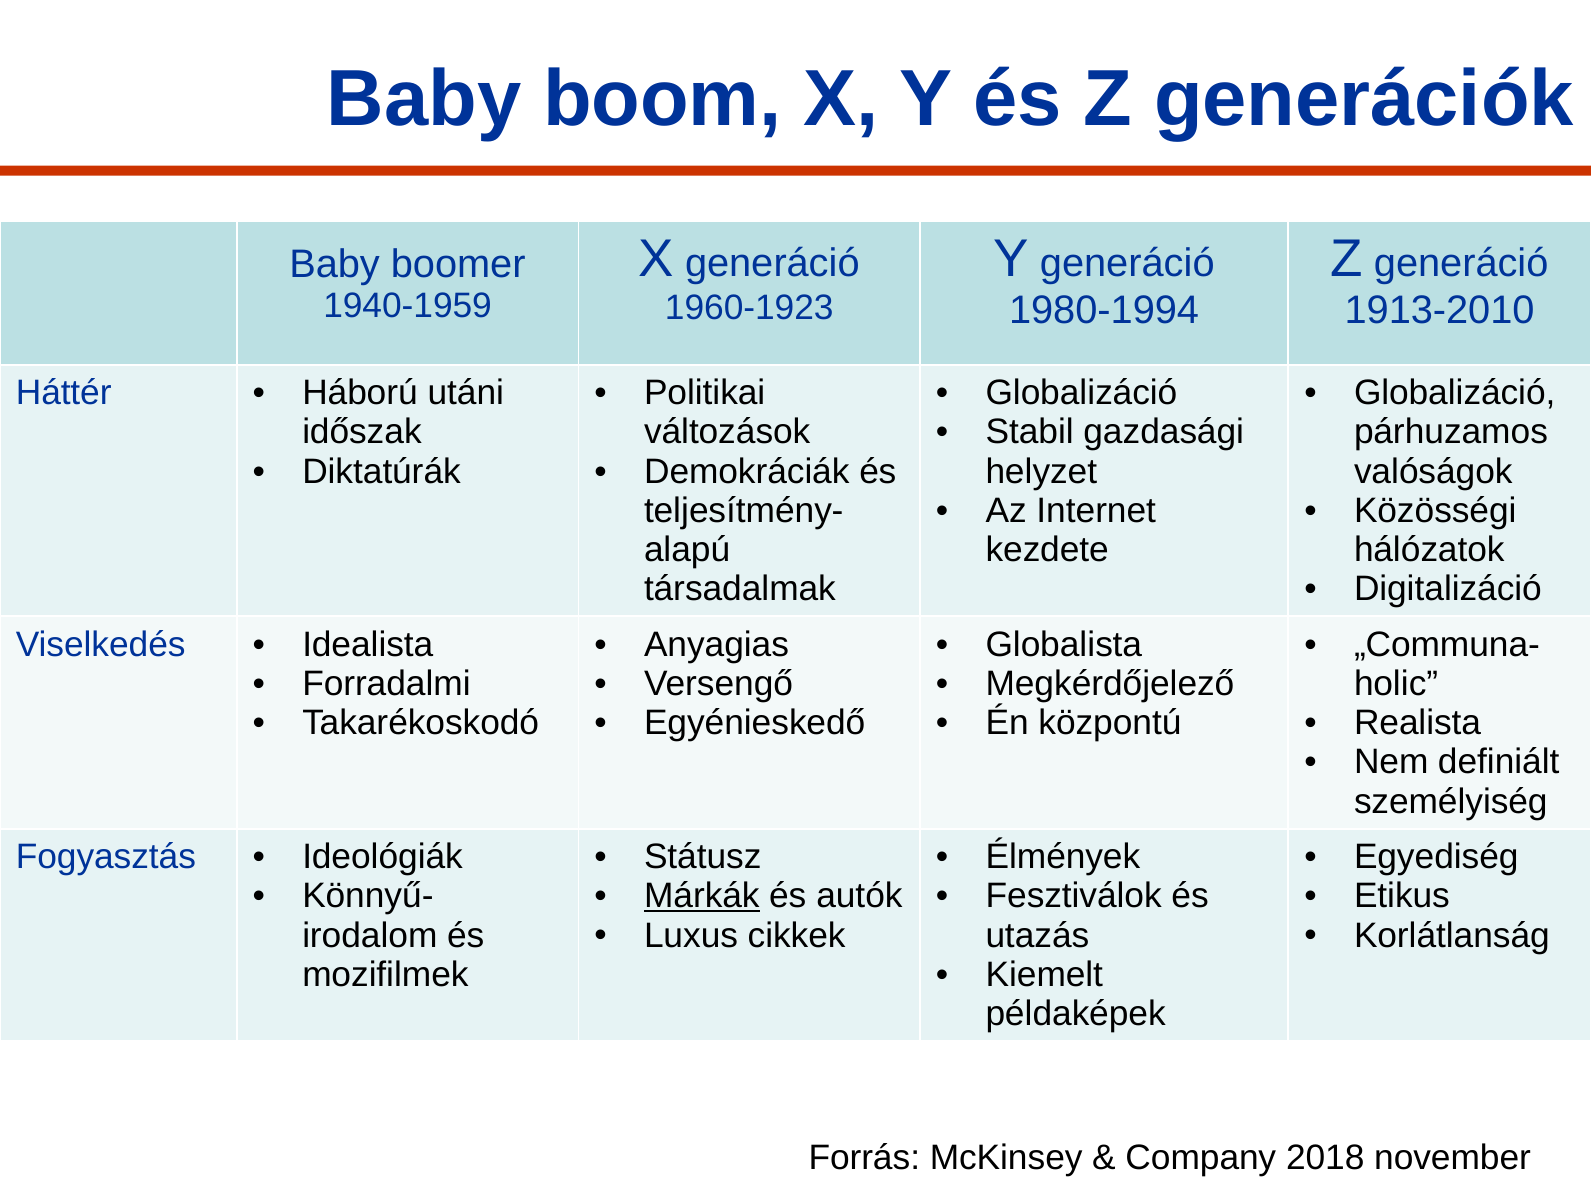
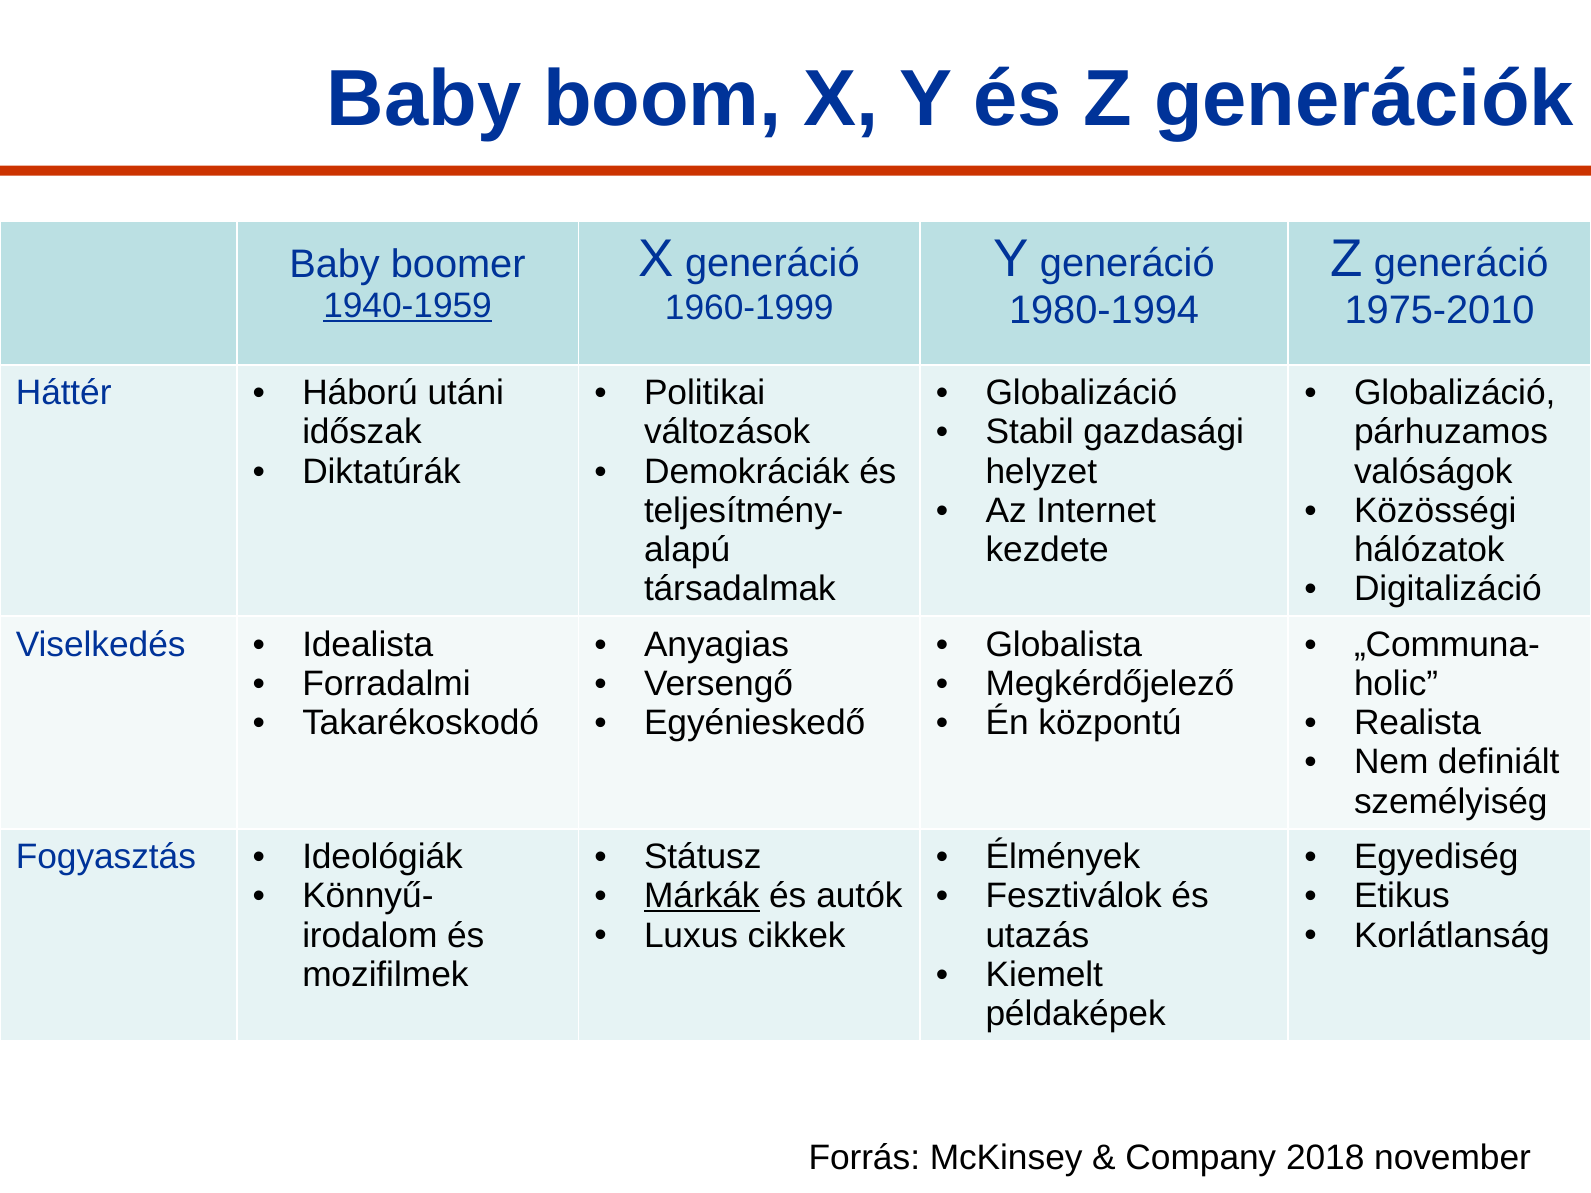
1940-1959 underline: none -> present (408, 306)
1960-1923: 1960-1923 -> 1960-1999 (749, 308)
1913-2010: 1913-2010 -> 1975-2010 (1440, 311)
